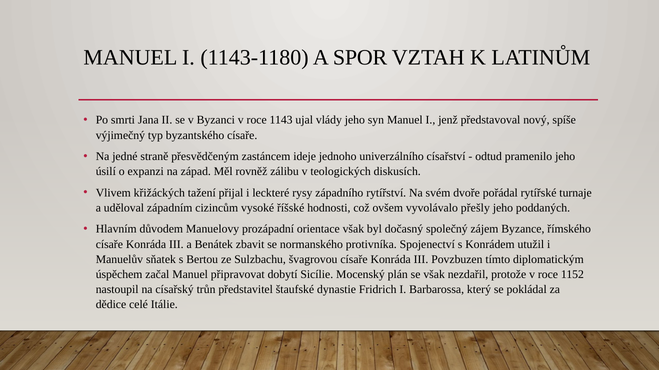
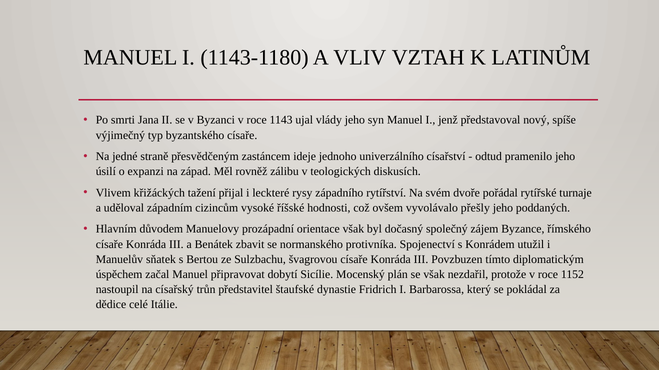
SPOR: SPOR -> VLIV (360, 58)
